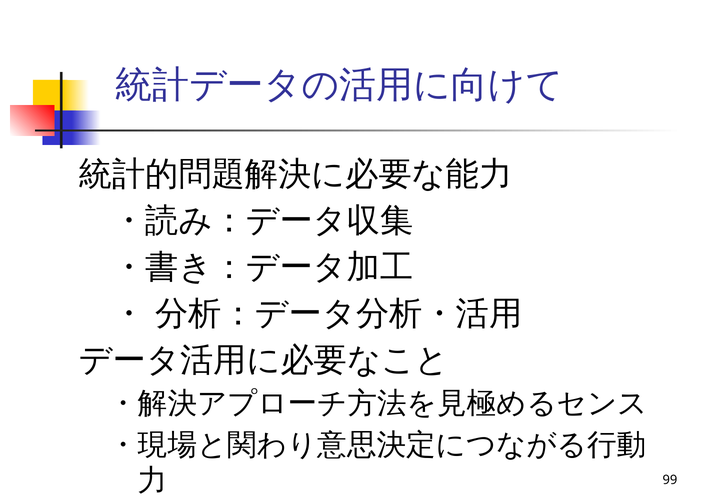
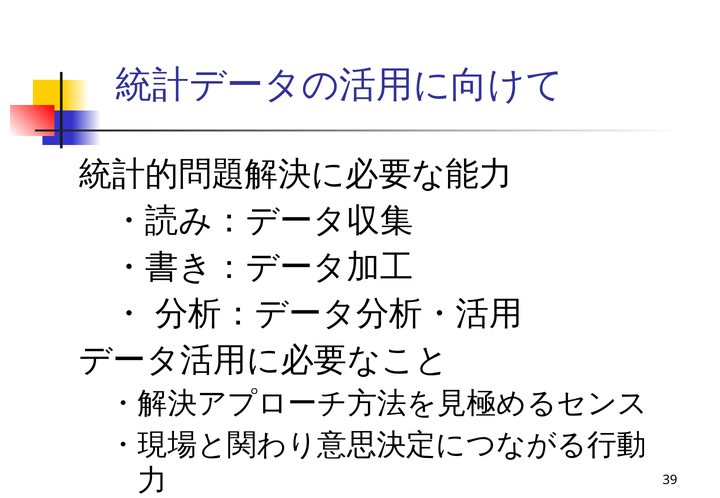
99: 99 -> 39 (670, 481)
